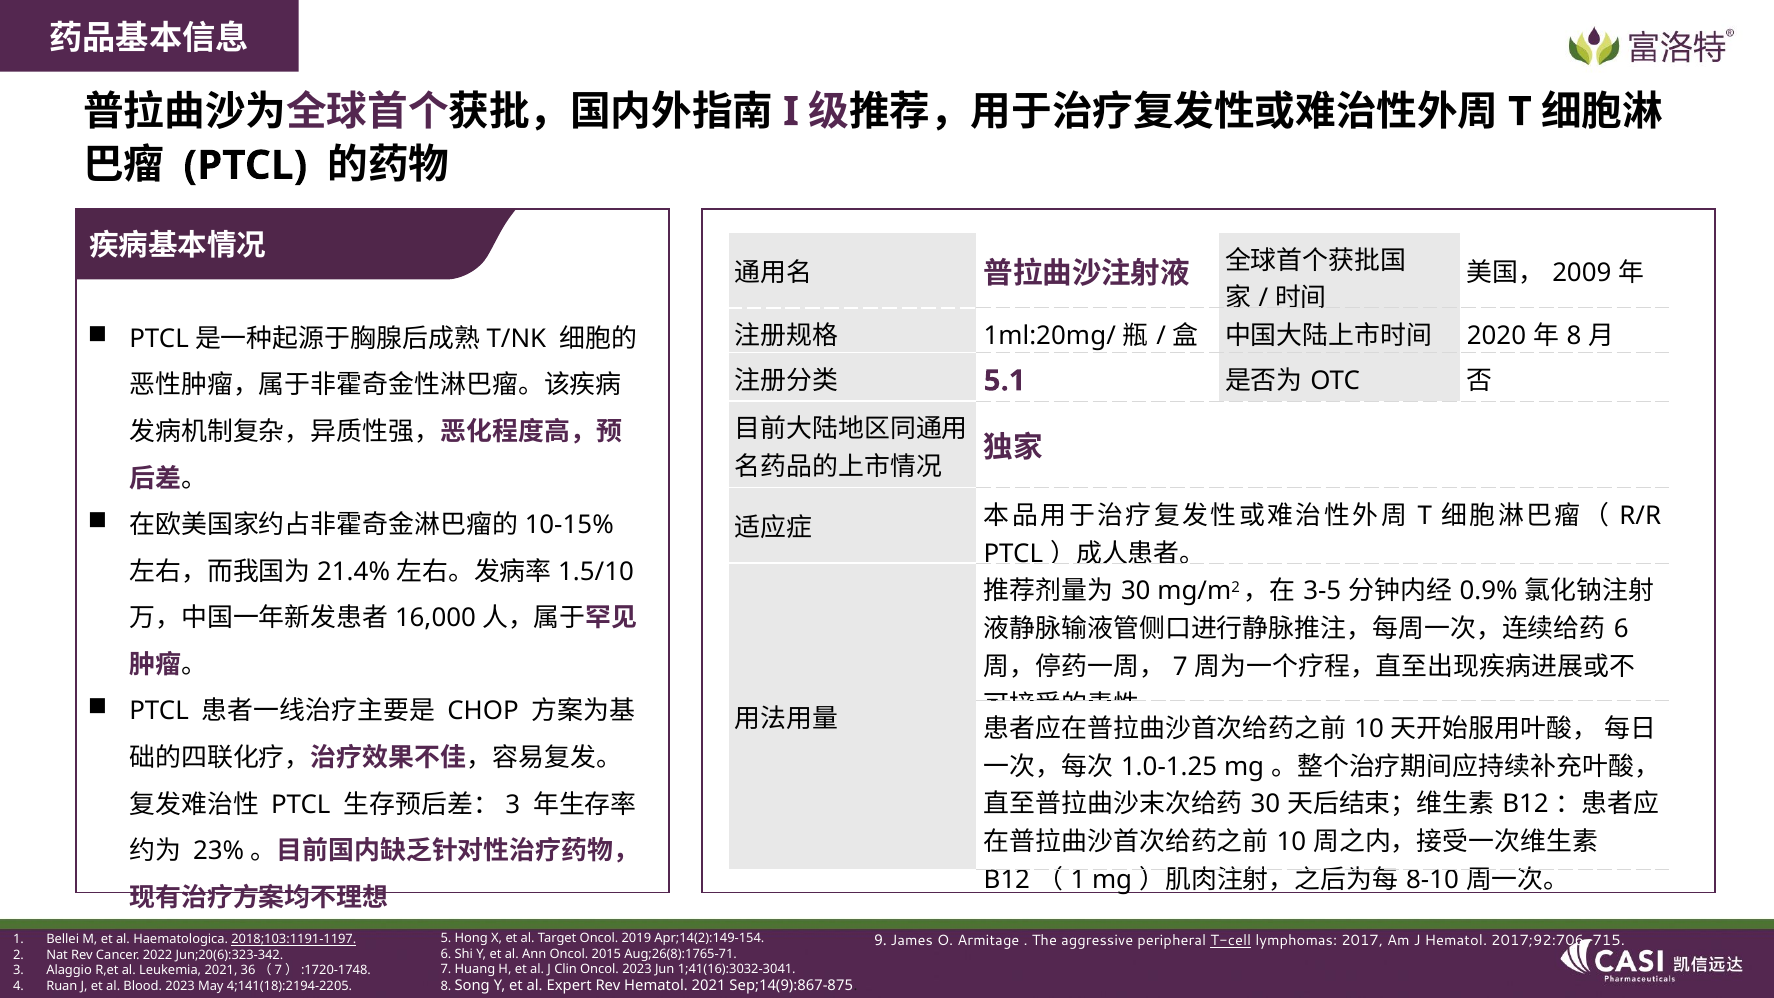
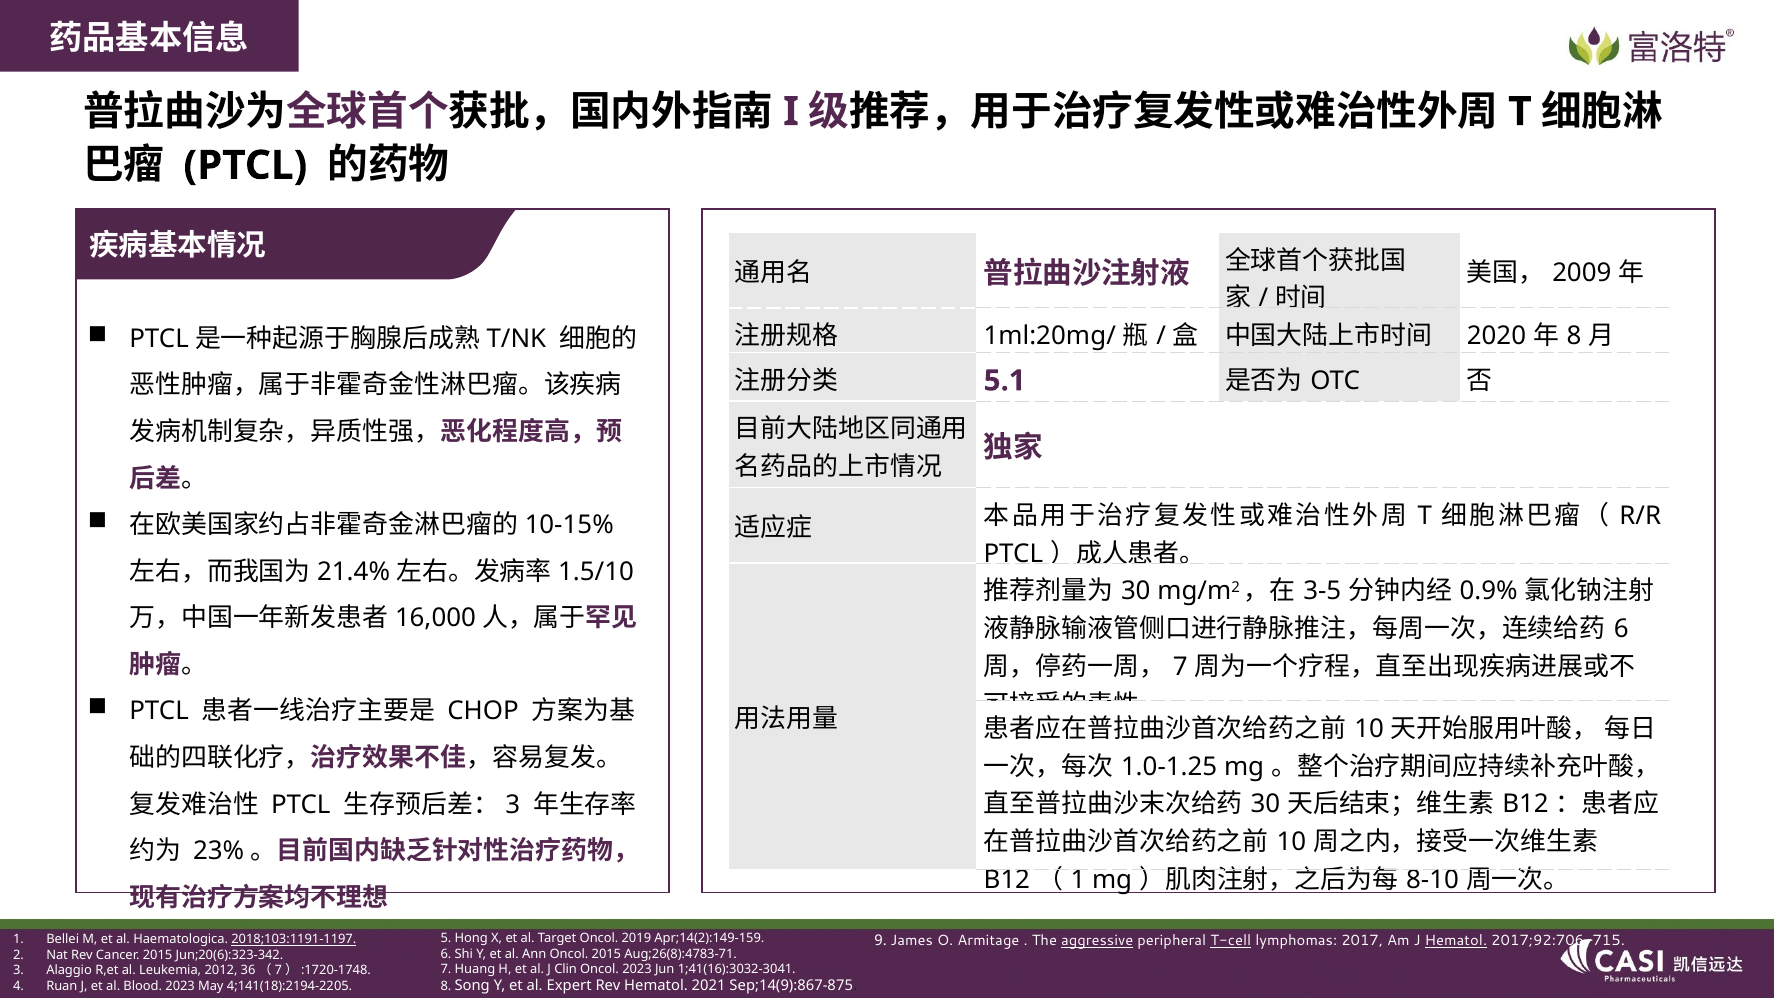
Apr;14(2):149-154: Apr;14(2):149-154 -> Apr;14(2):149-159 (709, 938)
aggressive underline: none -> present (1097, 941)
Hematol underline: none -> present (1456, 941)
Aug;26(8):1765-71: Aug;26(8):1765-71 -> Aug;26(8):4783-71 (681, 954)
Cancer 2022: 2022 -> 2015 (158, 955)
Leukemia 2021: 2021 -> 2012 (221, 970)
